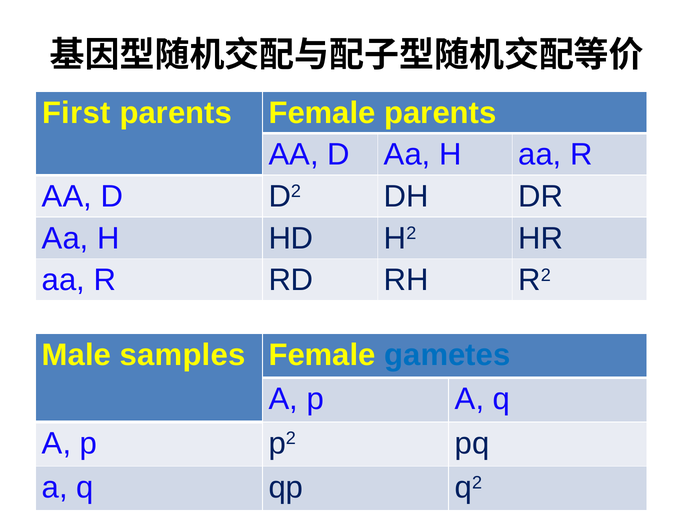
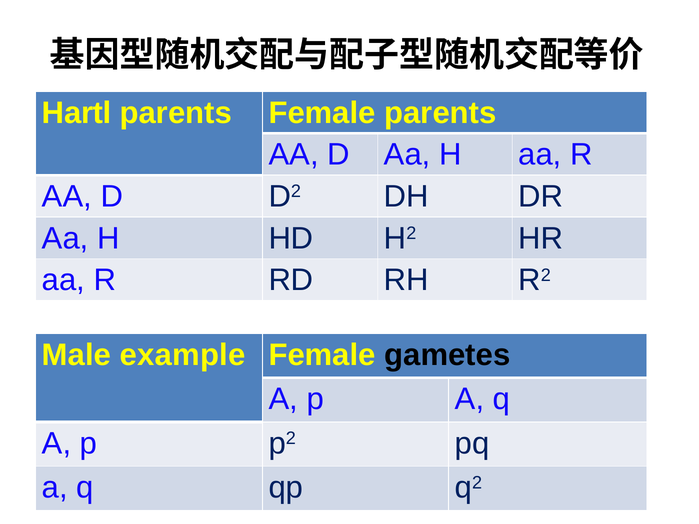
First: First -> Hartl (77, 113)
samples: samples -> example (183, 355)
gametes colour: blue -> black (447, 355)
